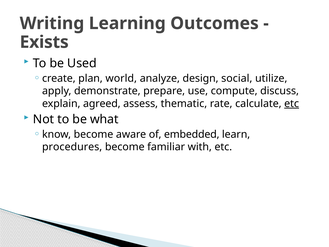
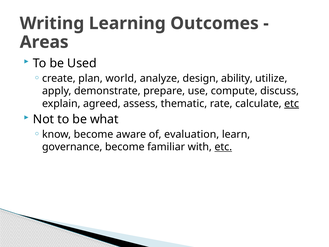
Exists: Exists -> Areas (44, 42)
social: social -> ability (237, 78)
embedded: embedded -> evaluation (192, 134)
procedures: procedures -> governance (72, 147)
etc underline: none -> present (223, 147)
